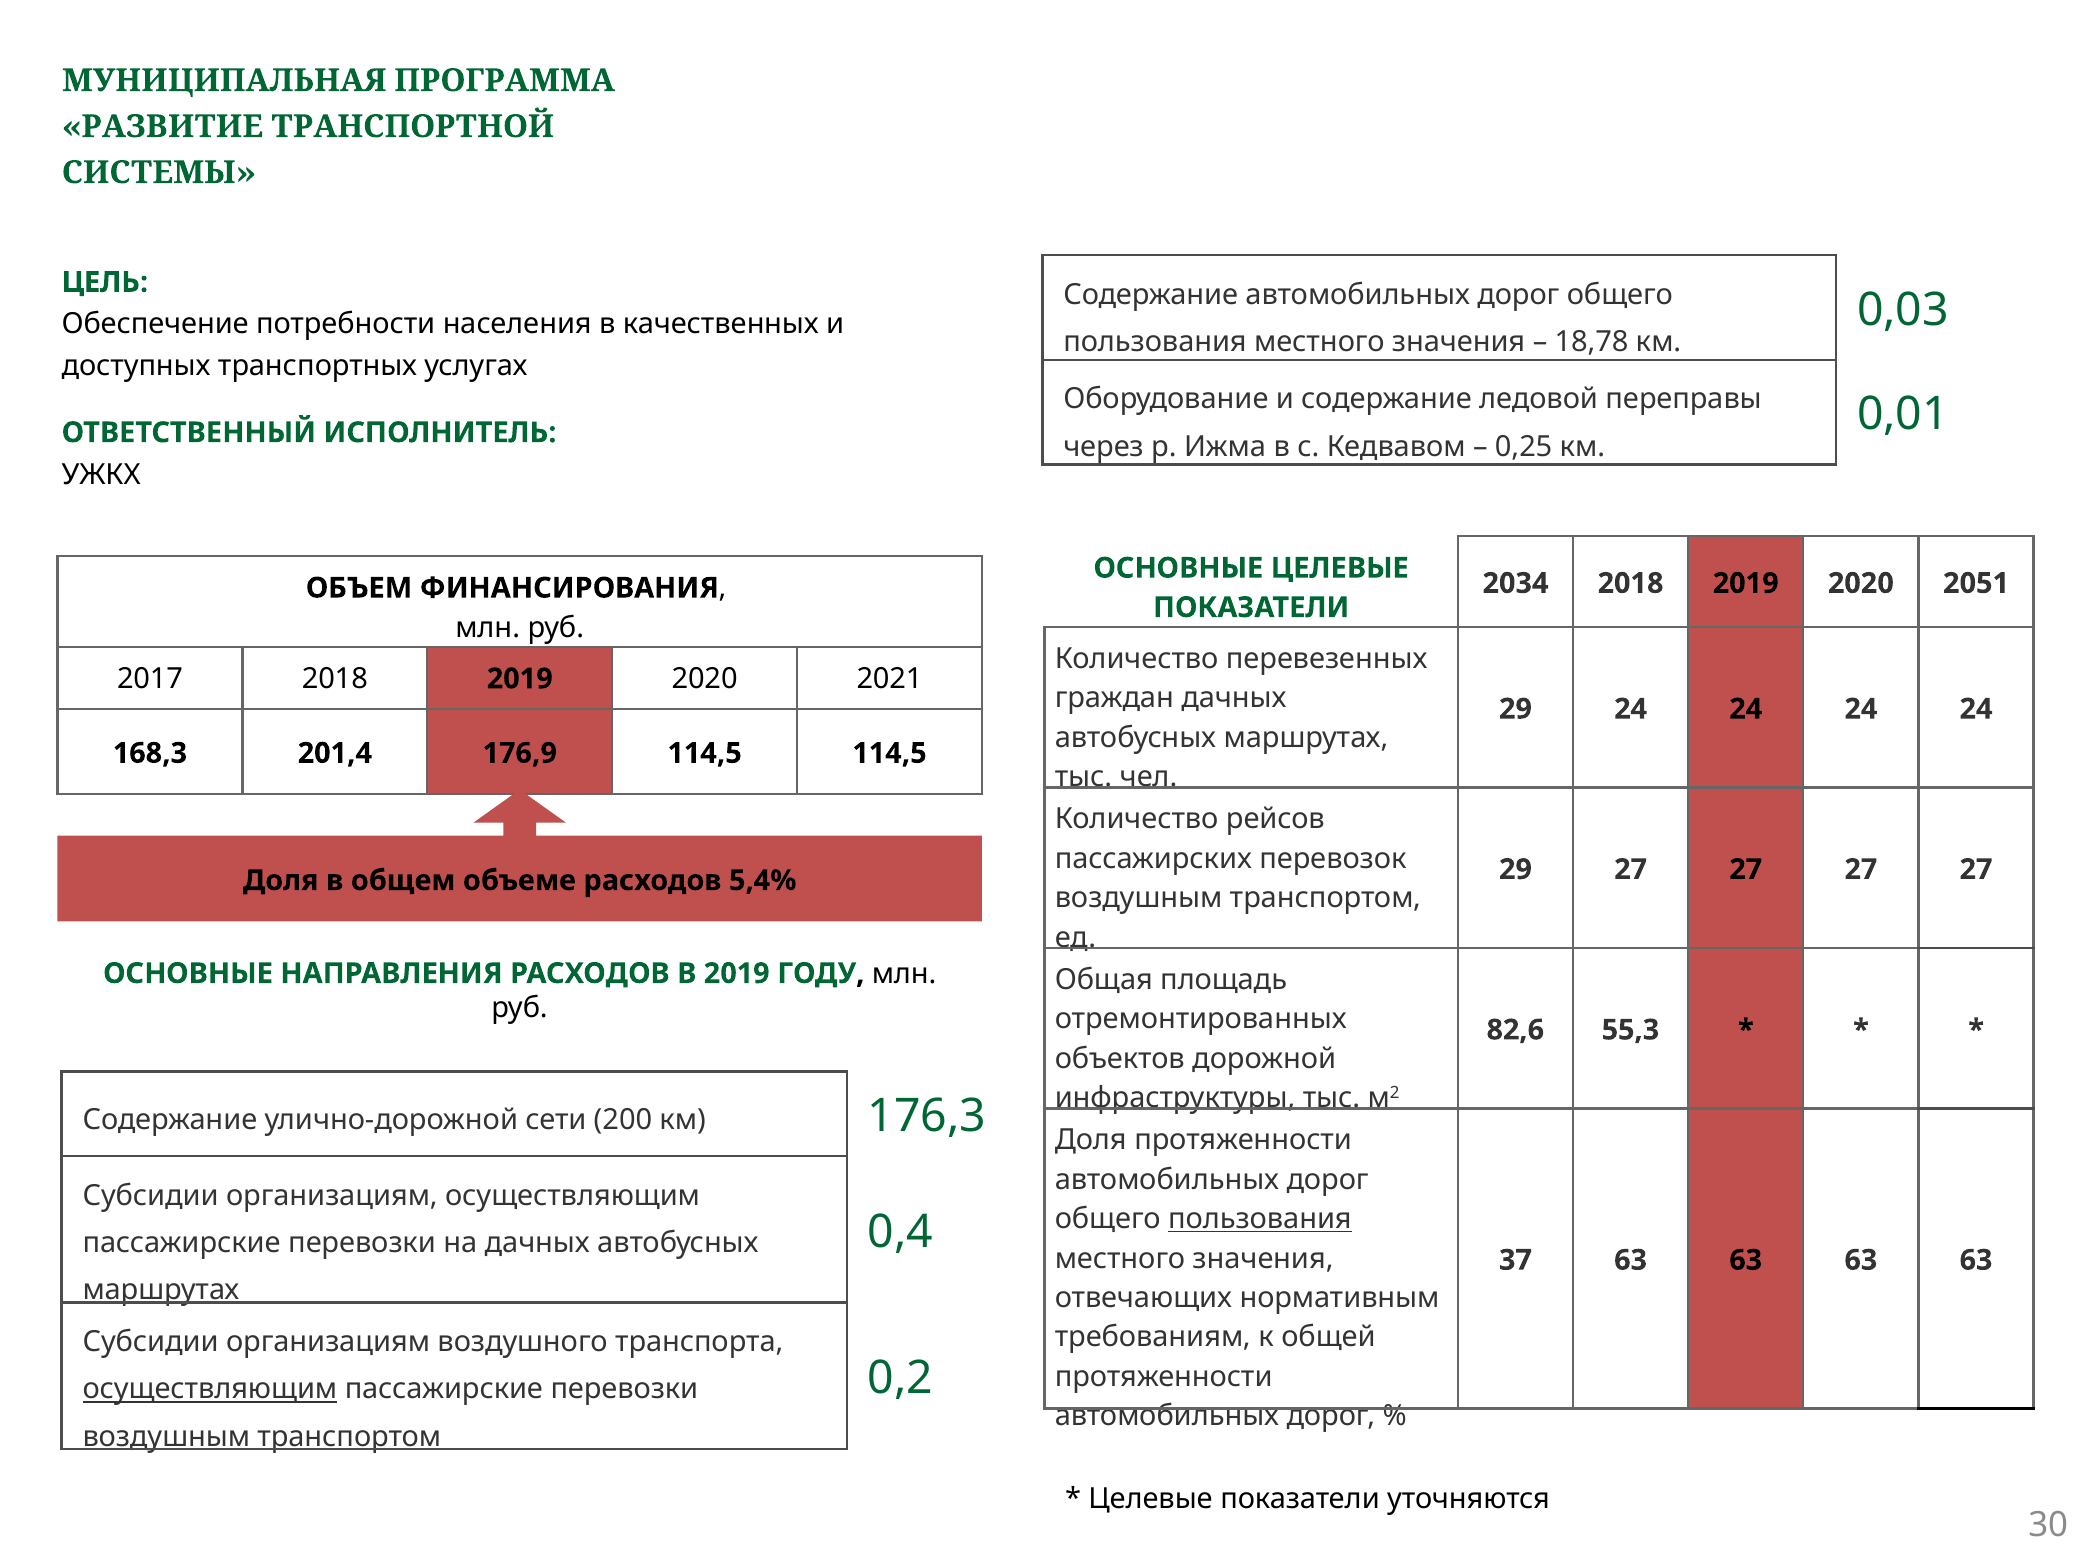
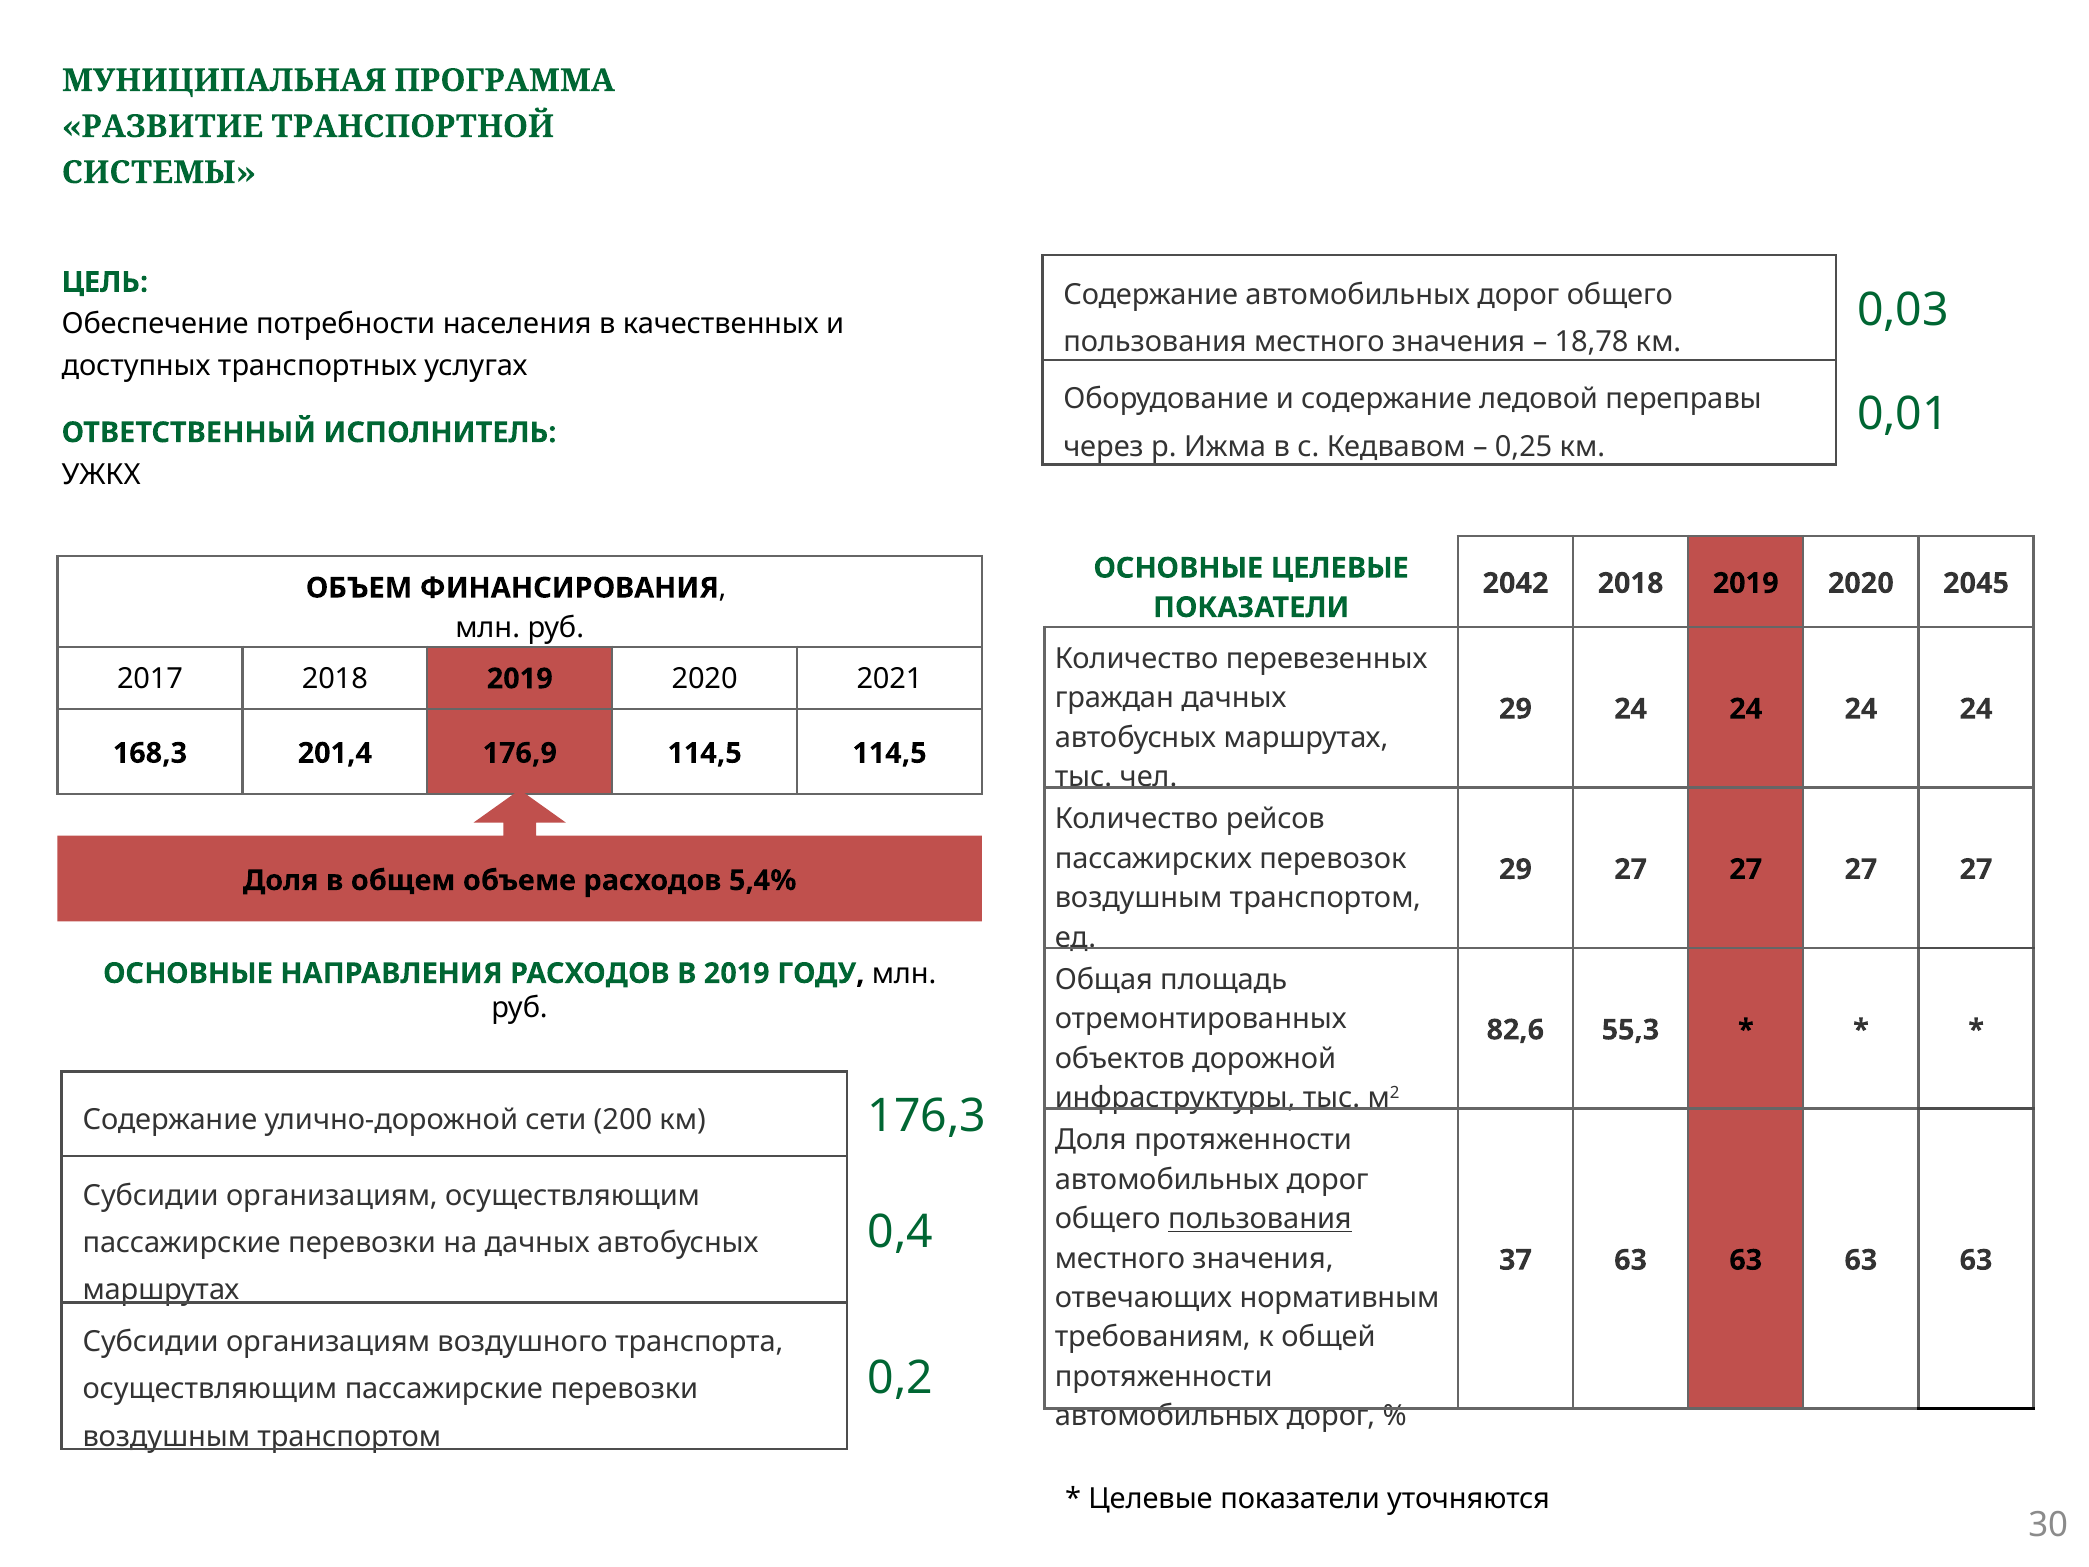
2034: 2034 -> 2042 (1516, 583)
2051: 2051 -> 2045 (1976, 583)
осуществляющим underline: present -> none (210, 1389)
